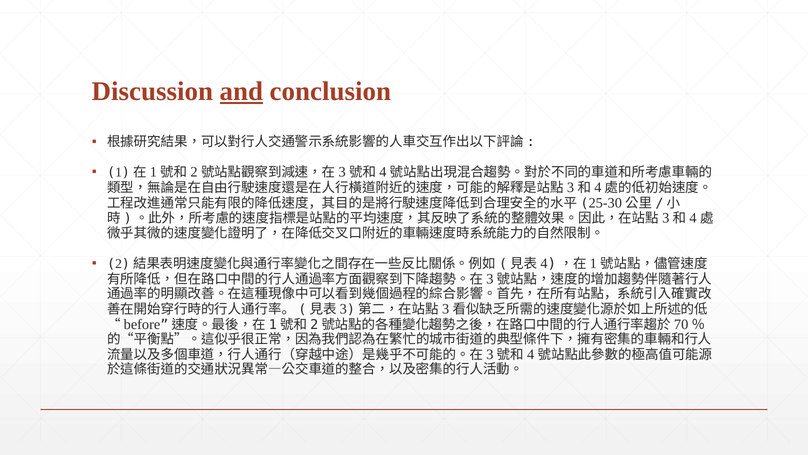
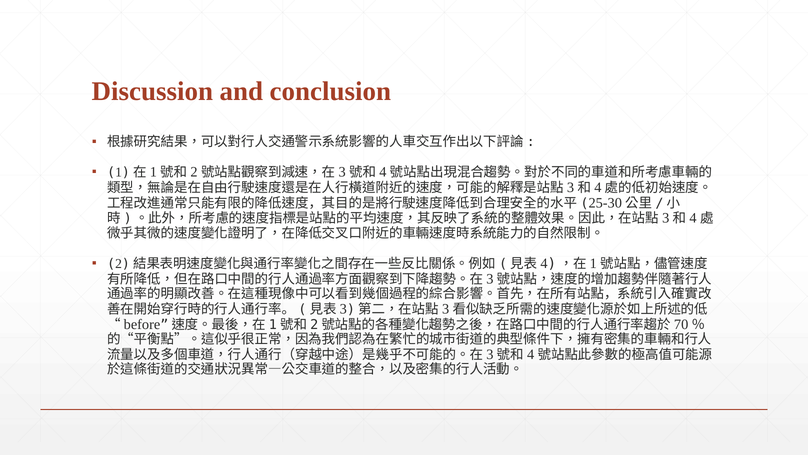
and underline: present -> none (242, 91)
